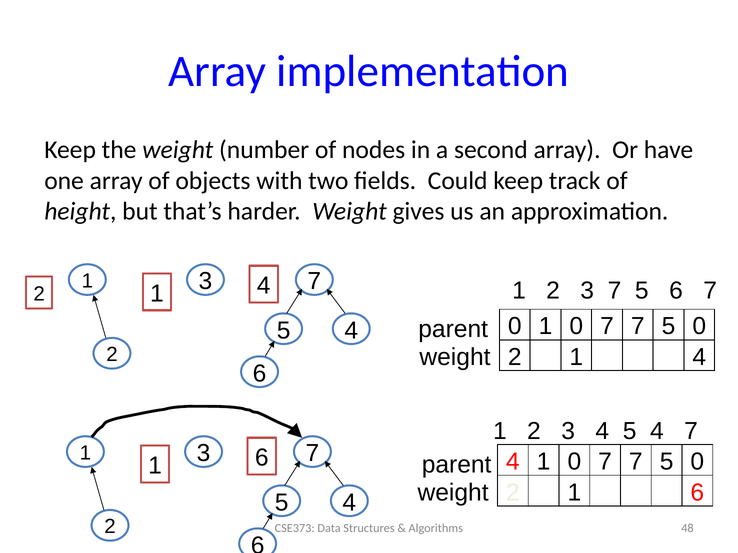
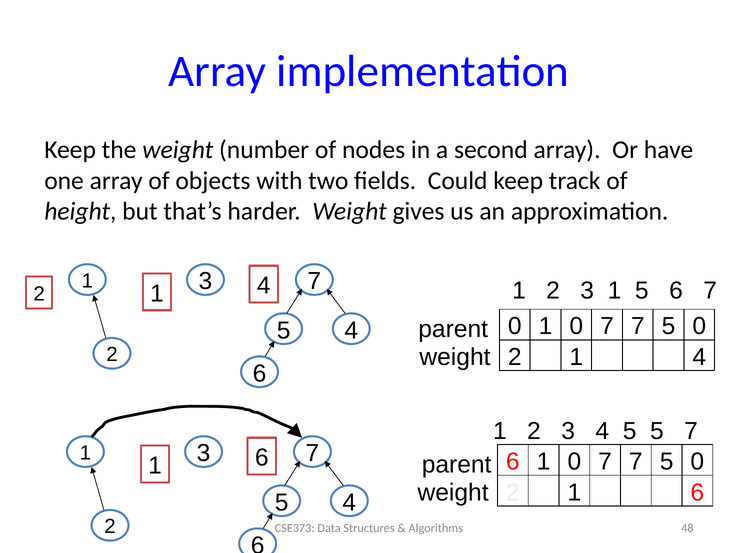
7: 7 -> 1 (615, 291)
5 4: 4 -> 5 (657, 431)
1 4: 4 -> 6 (513, 462)
